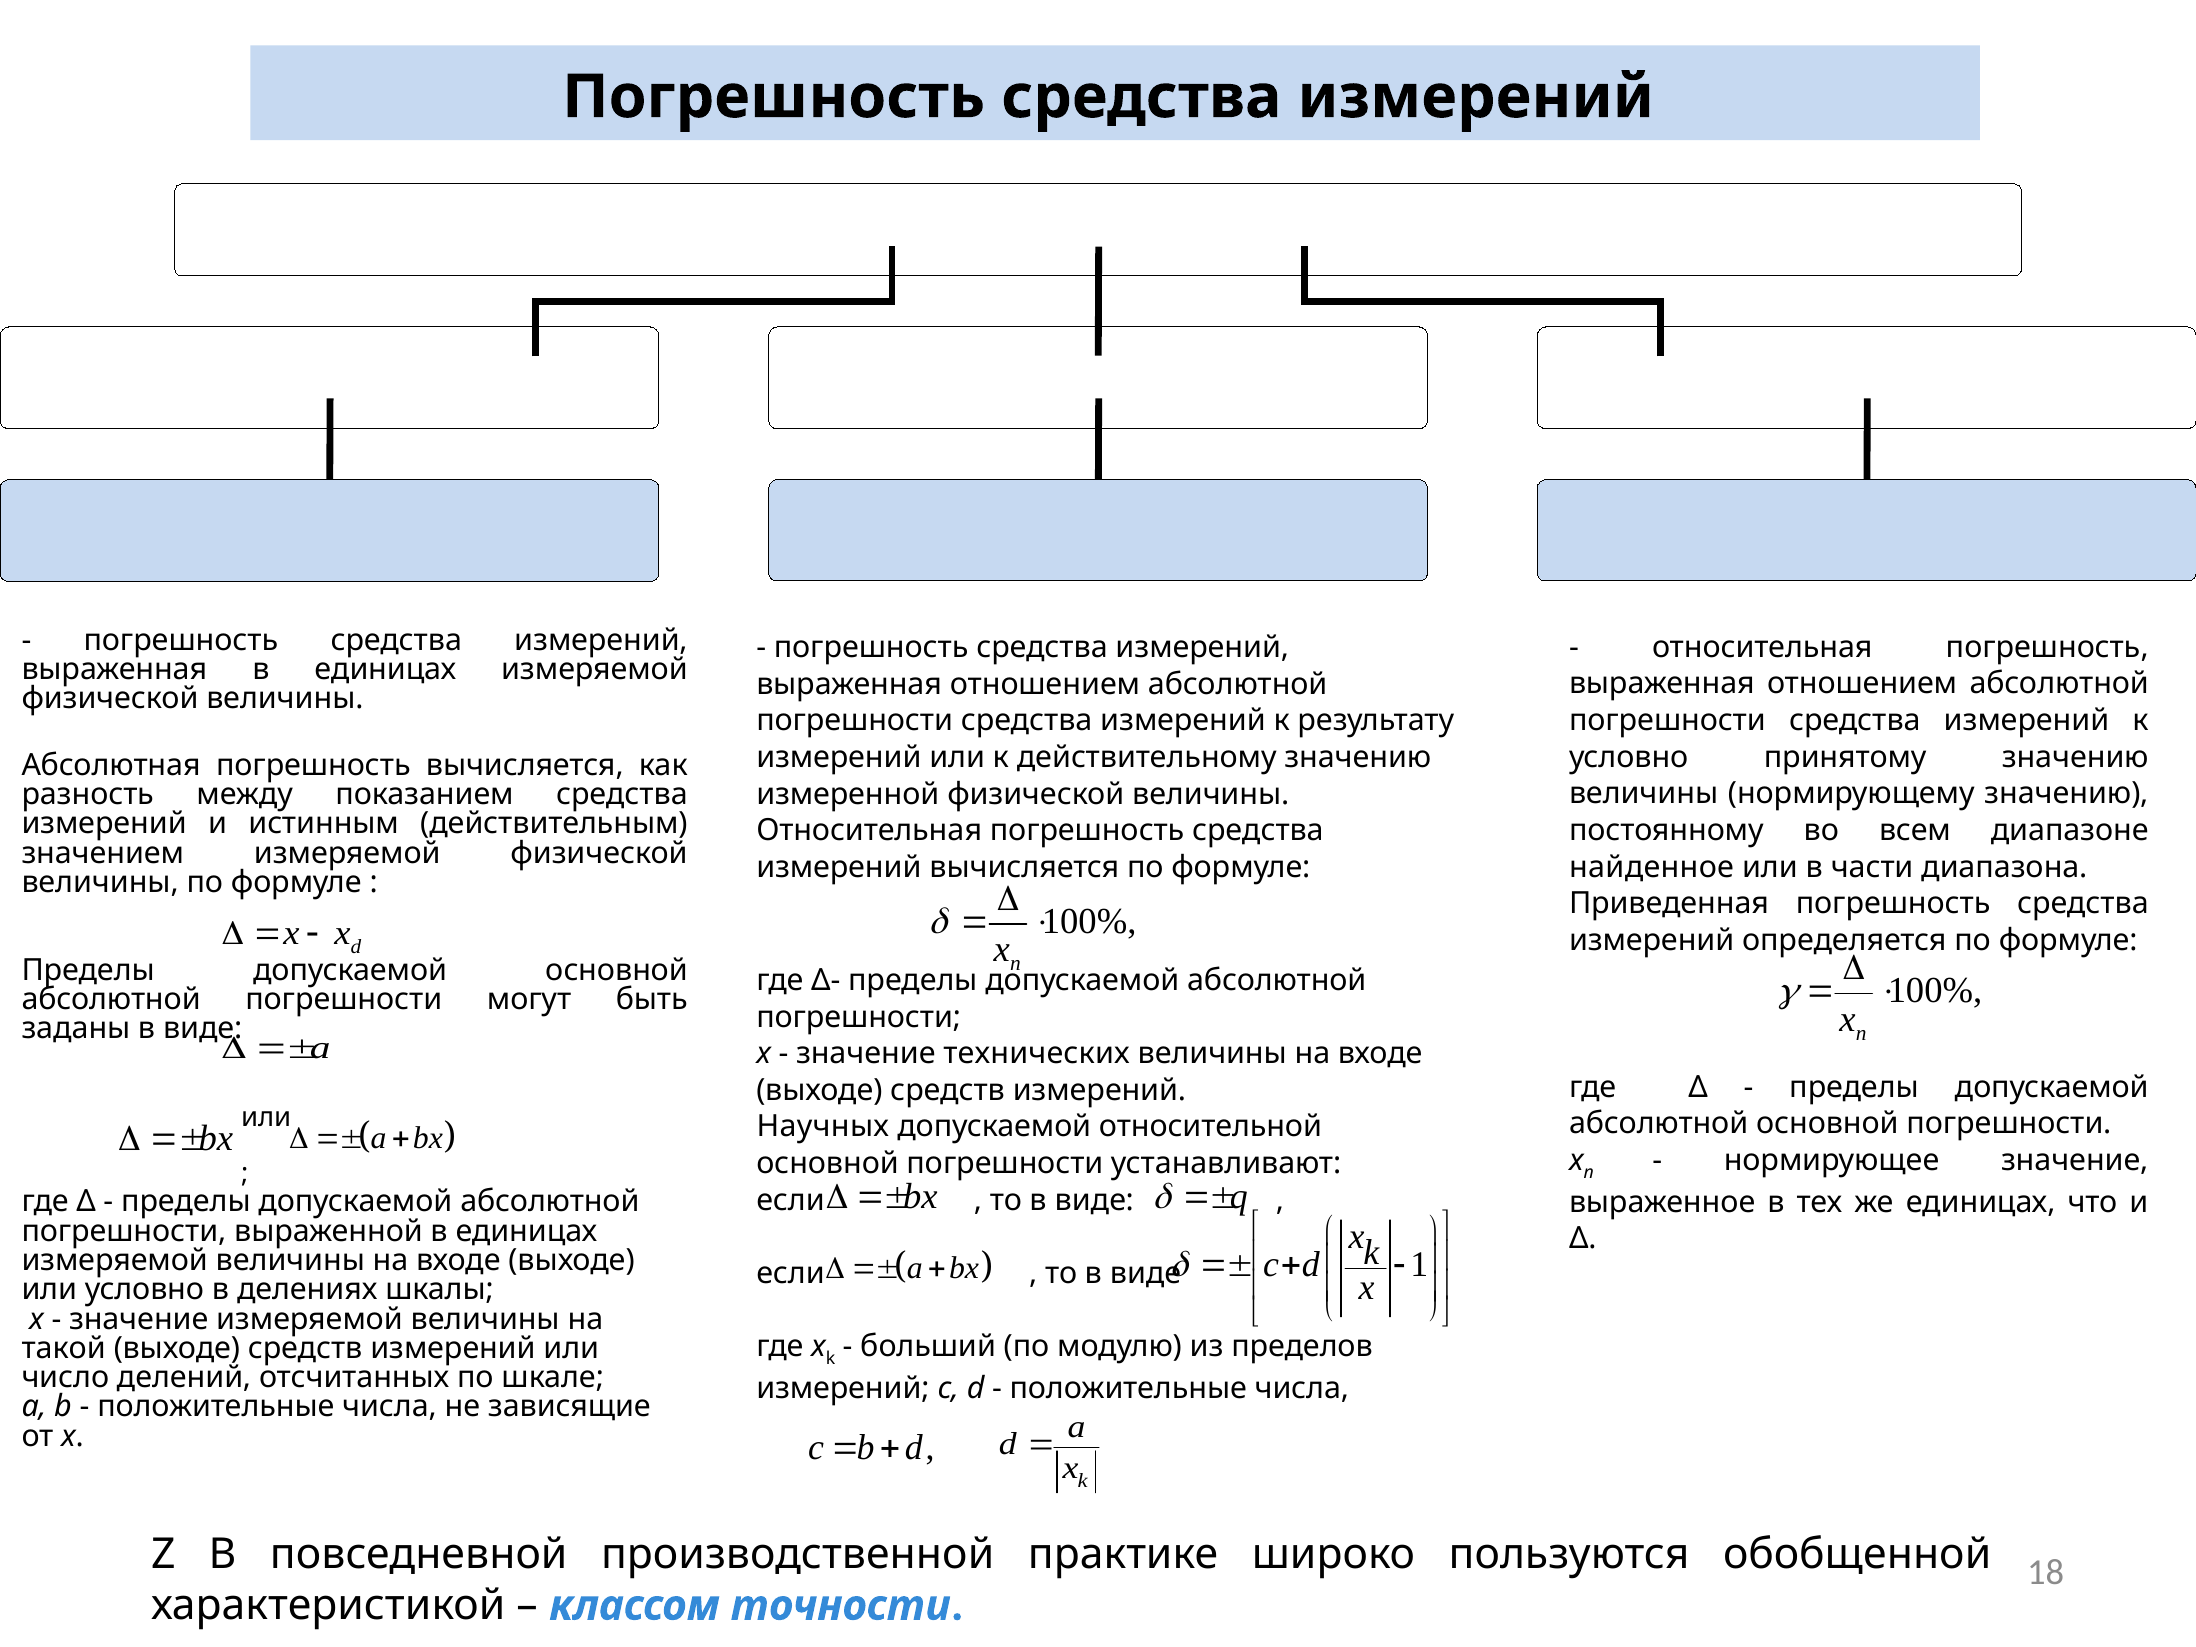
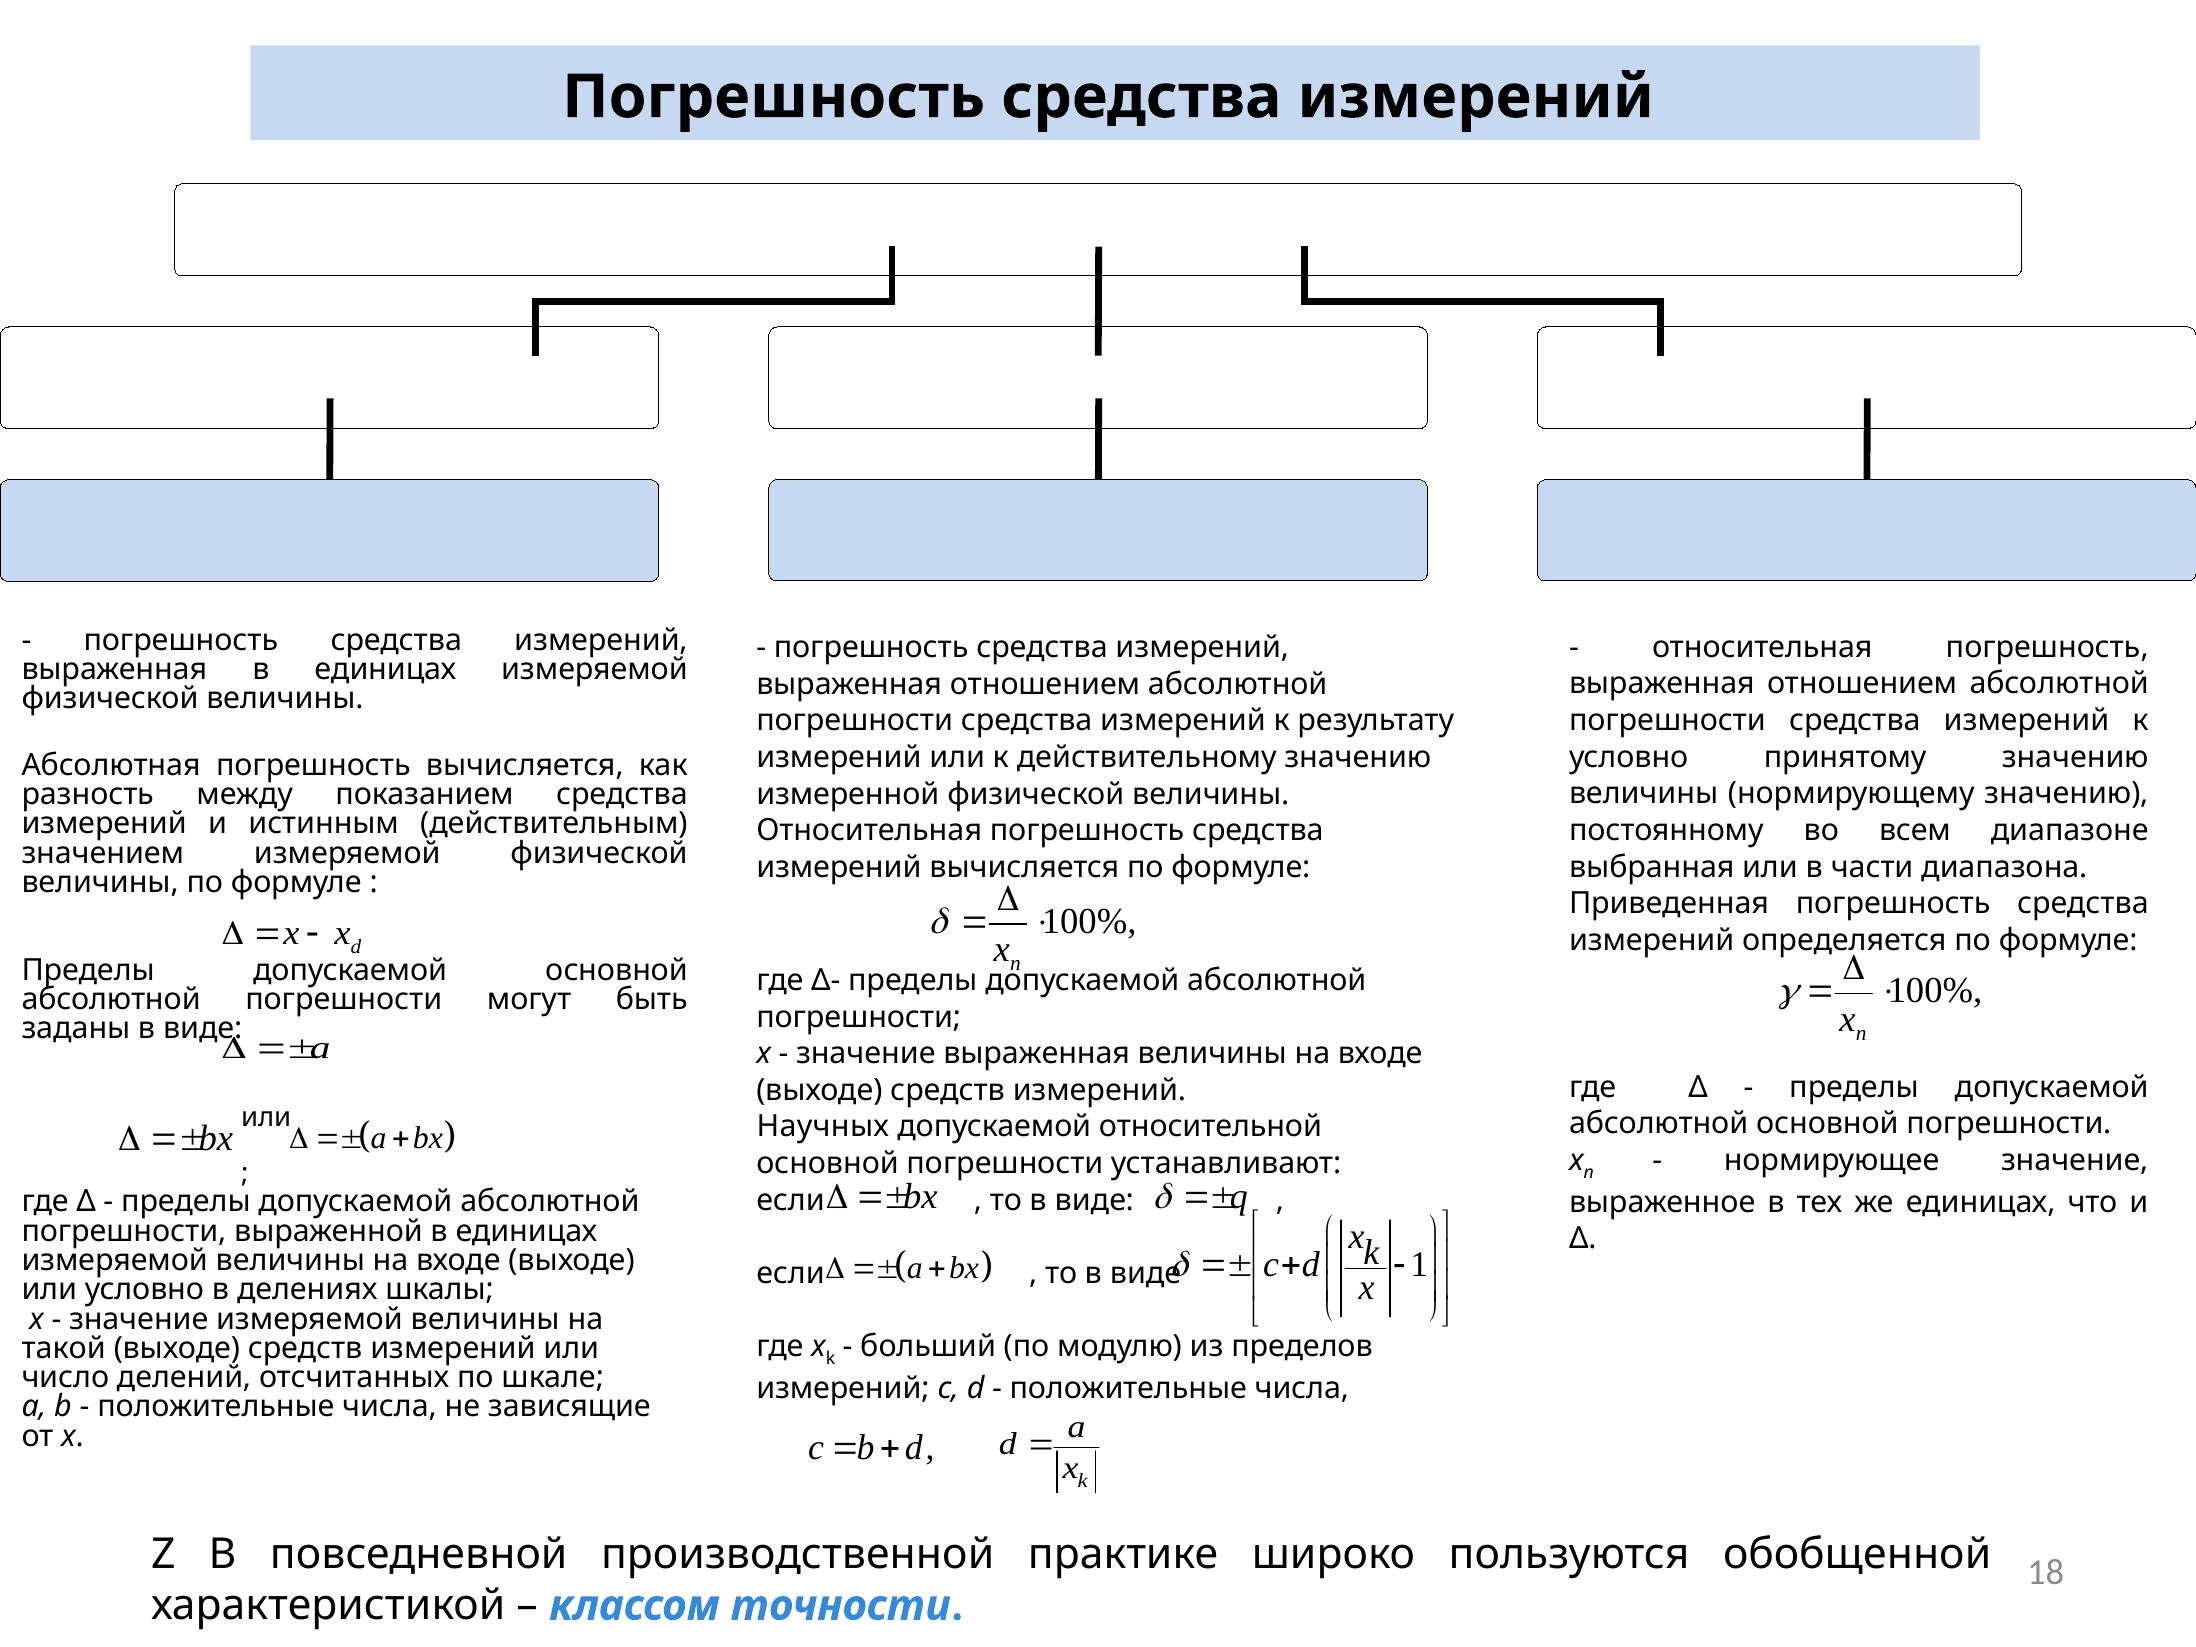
найденное: найденное -> выбранная (1652, 867)
значение технических: технических -> выраженная (1037, 1054)
